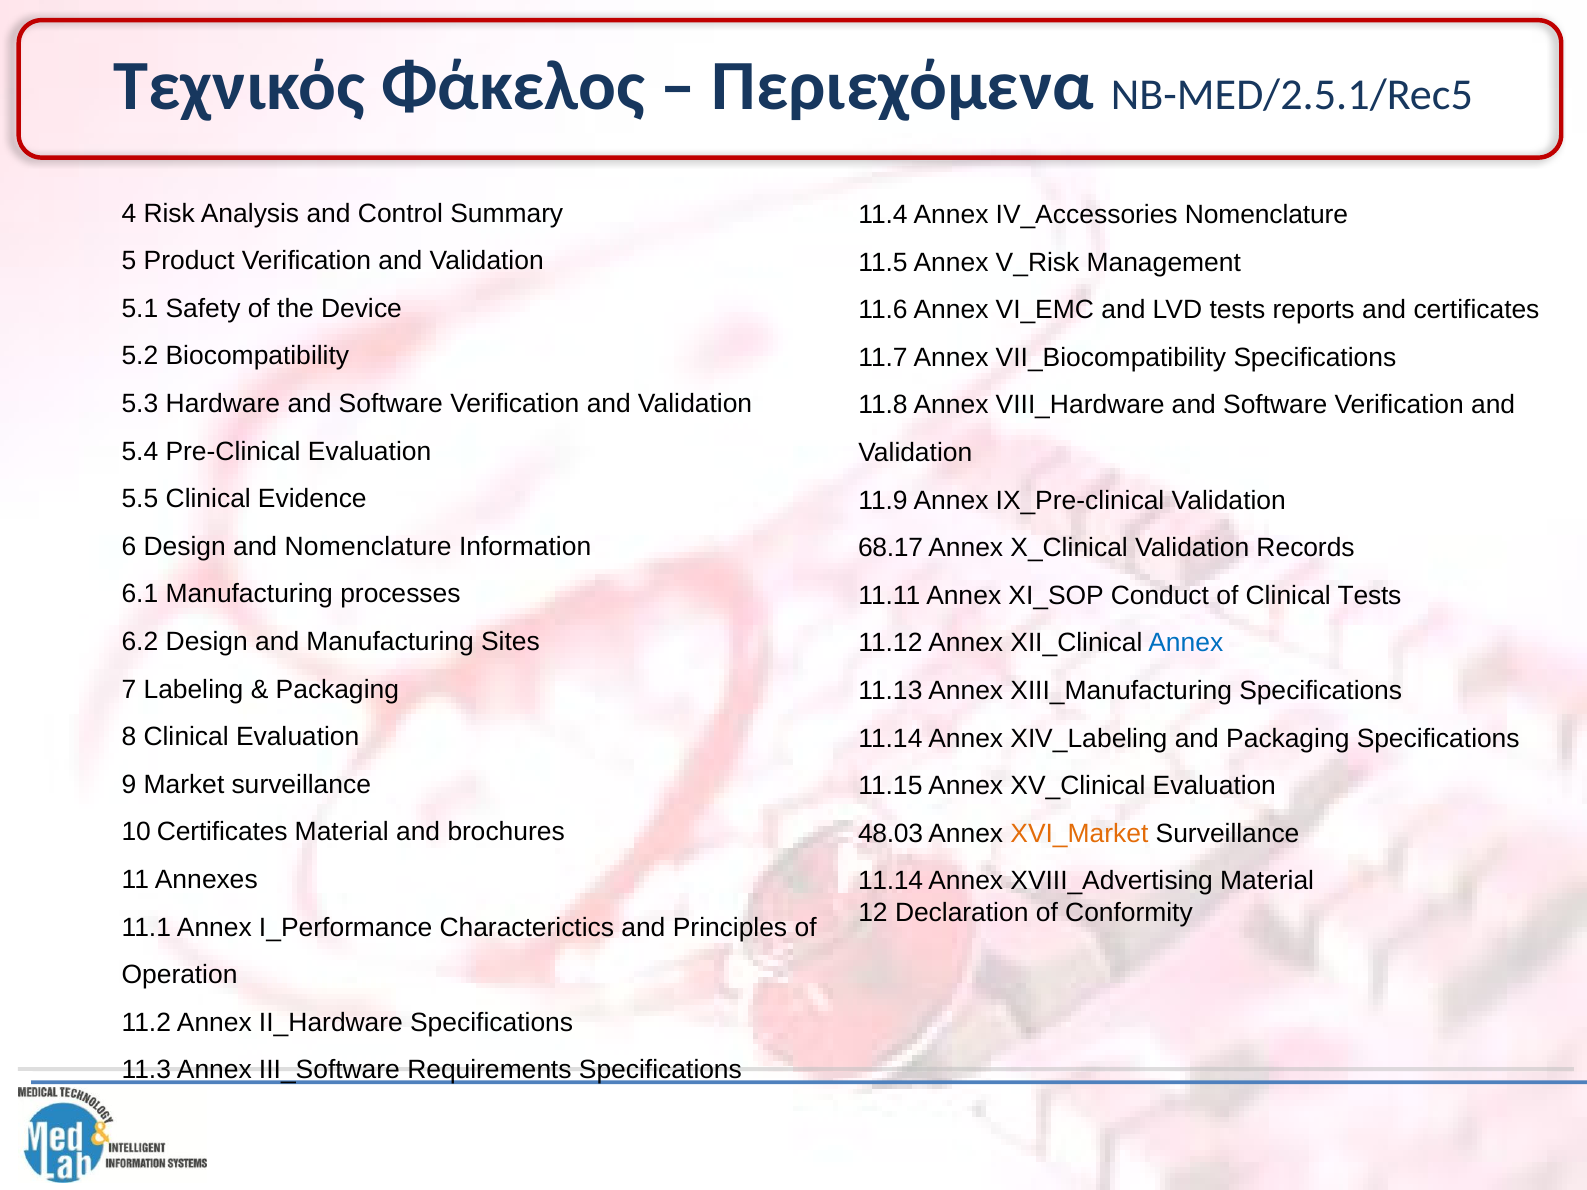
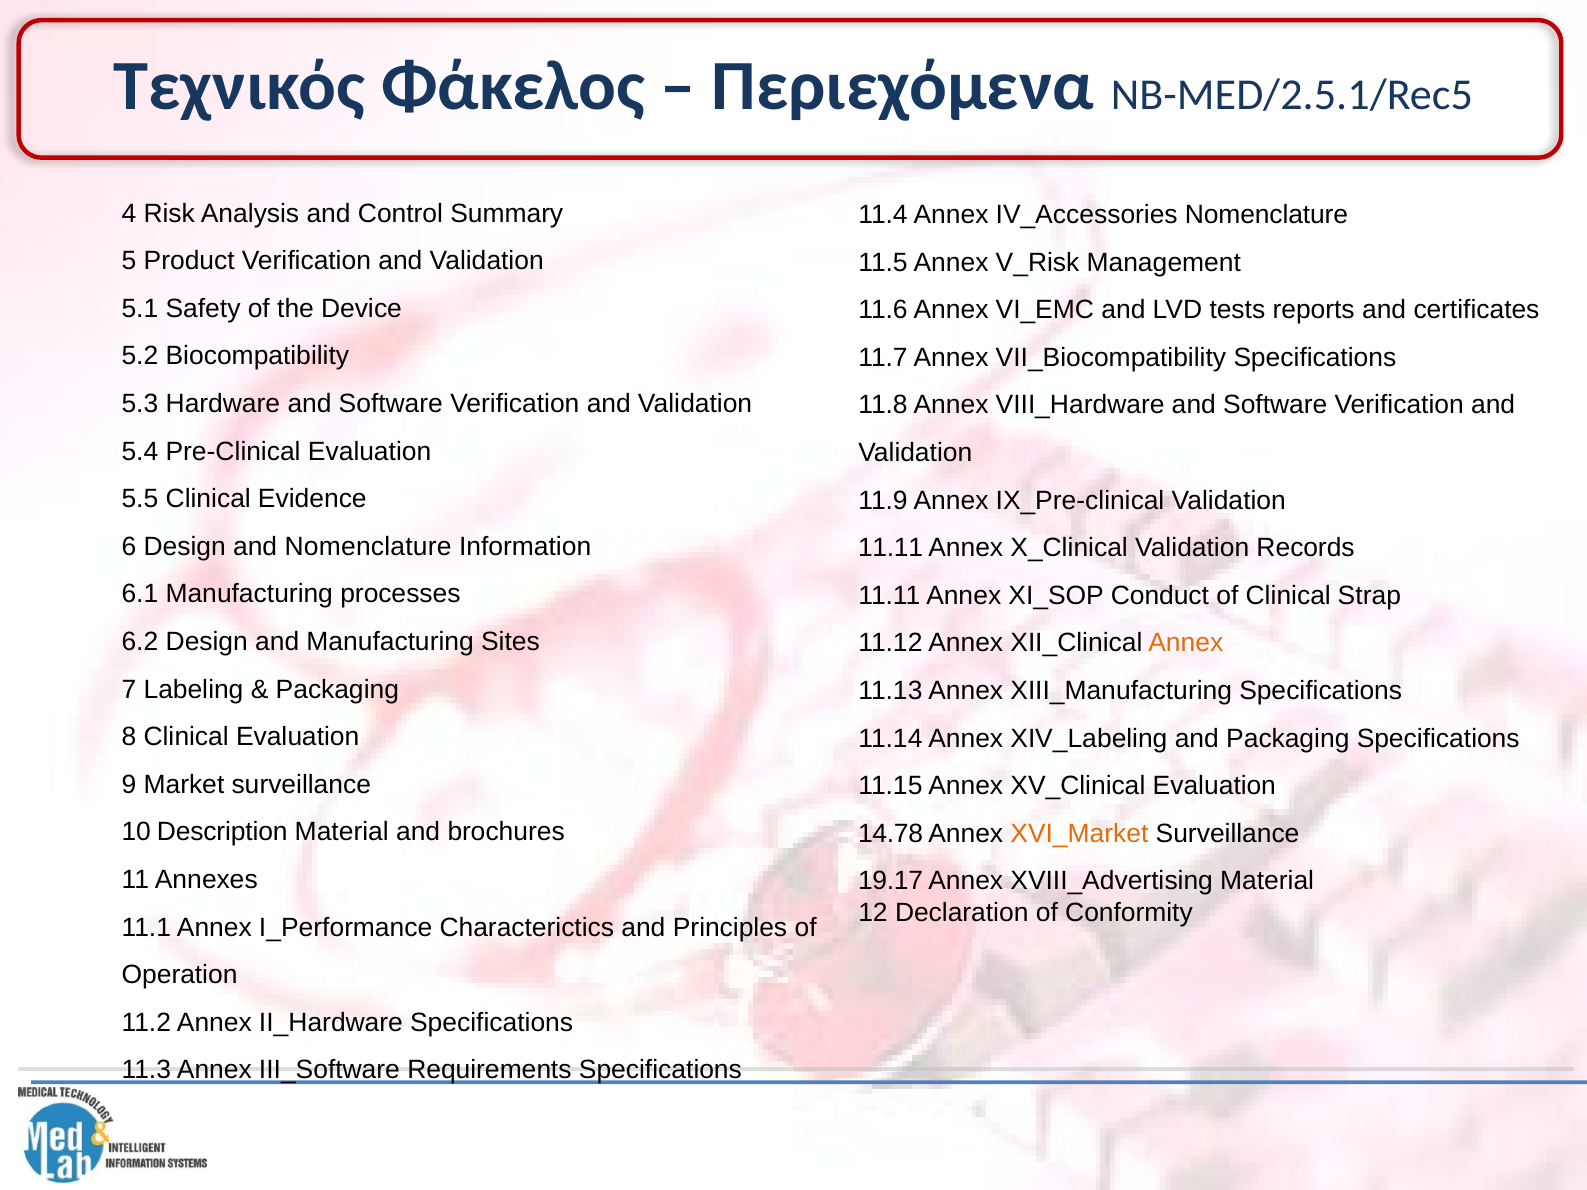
68.17: 68.17 -> 11.11 (891, 548)
Clinical Tests: Tests -> Strap (1369, 596)
Annex colour: blue -> orange (1186, 643)
10 Certificates: Certificates -> Description (222, 832)
48.03: 48.03 -> 14.78 (891, 834)
11.14: 11.14 -> 19.17 (891, 881)
